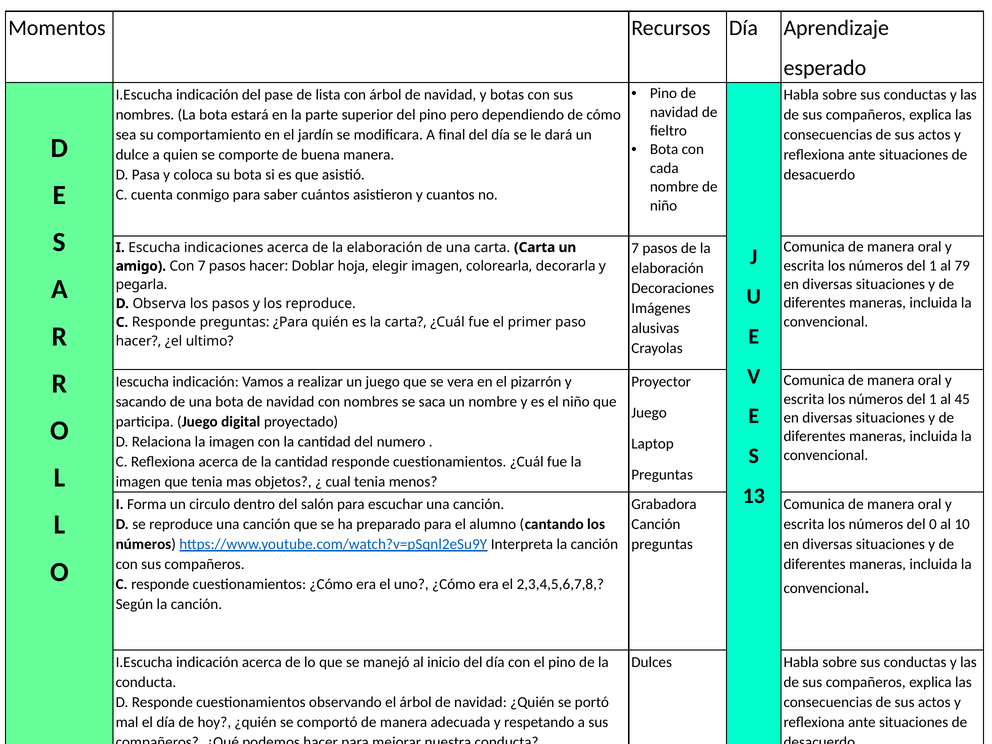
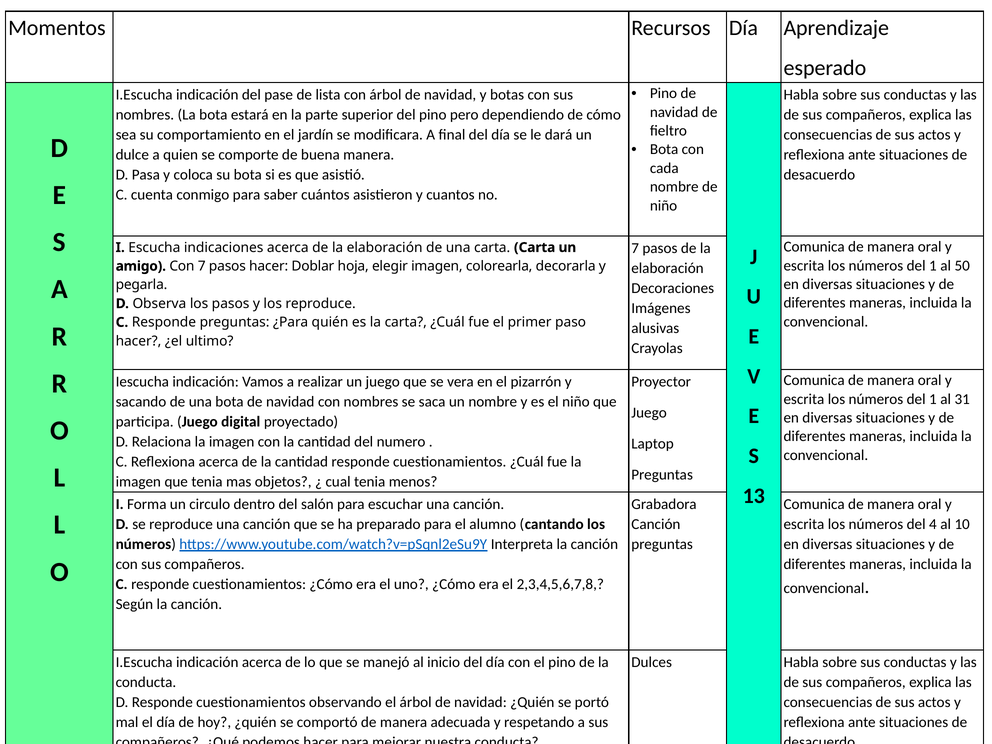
79: 79 -> 50 (962, 266)
45: 45 -> 31 (962, 399)
0: 0 -> 4 (933, 524)
